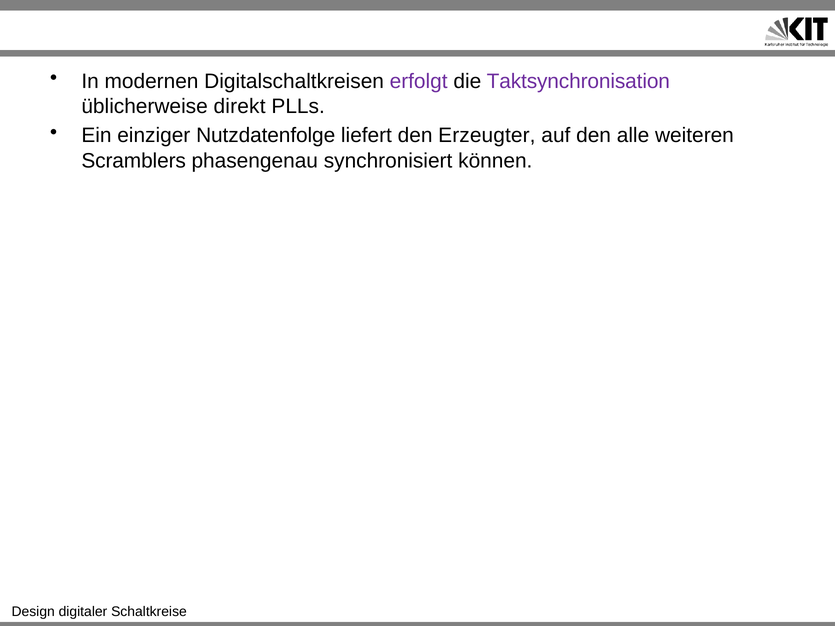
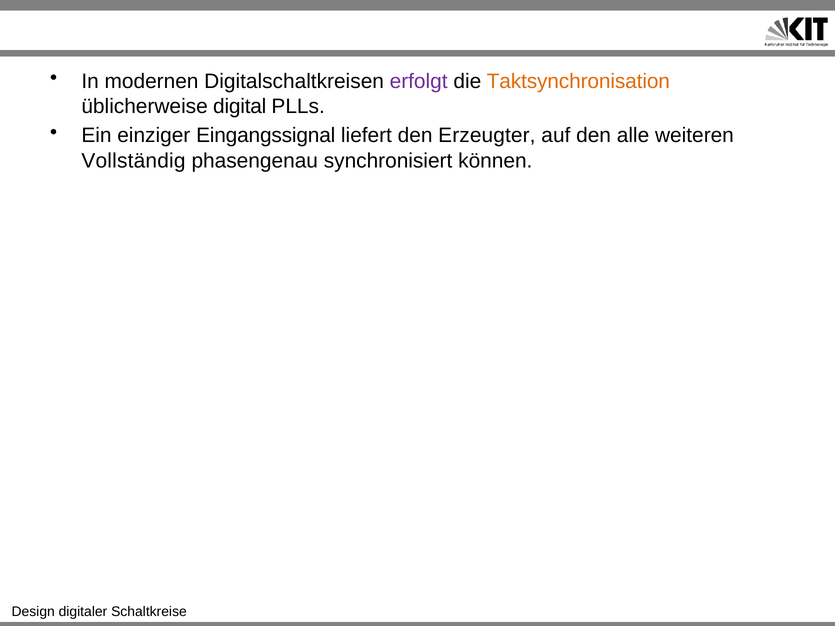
Taktsynchronisation colour: purple -> orange (578, 81)
direkt: direkt -> digital (240, 106)
Nutzdatenfolge: Nutzdatenfolge -> Eingangssignal (266, 136)
Scramblers: Scramblers -> Vollständig (134, 161)
